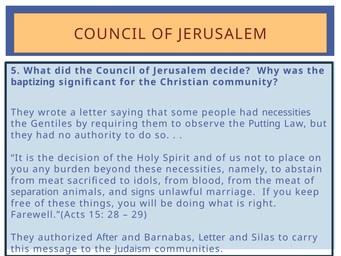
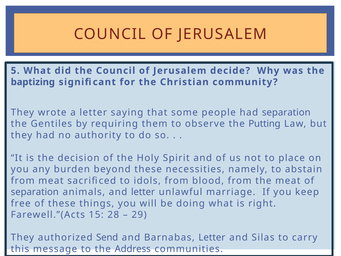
had necessities: necessities -> separation (286, 112)
and signs: signs -> letter (143, 192)
After: After -> Send (107, 237)
Judaism: Judaism -> Address (133, 249)
